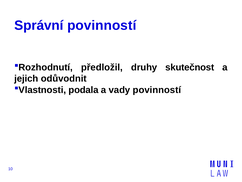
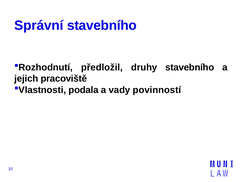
Správní povinností: povinností -> stavebního (102, 25)
druhy skutečnost: skutečnost -> stavebního (190, 67)
odůvodnit: odůvodnit -> pracoviště (64, 78)
